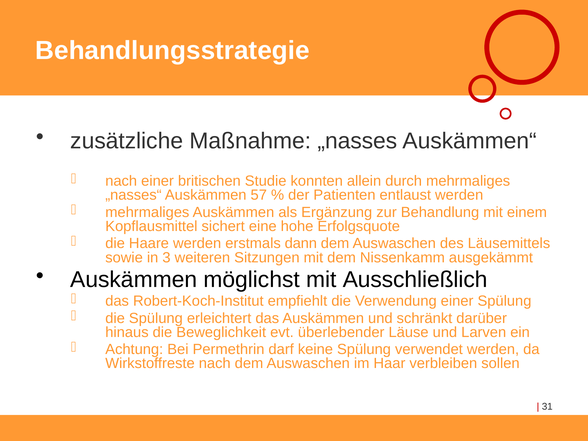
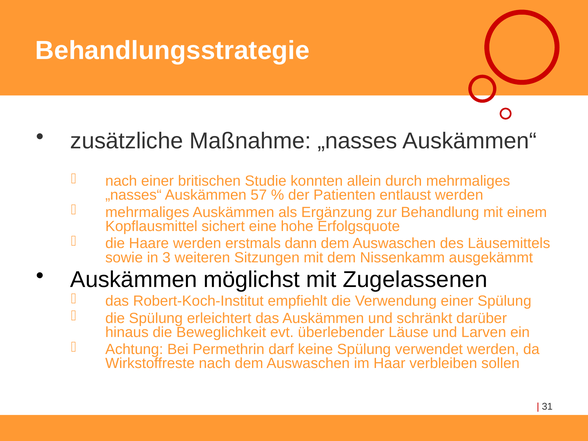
Ausschließlich: Ausschließlich -> Zugelassenen (415, 280)
